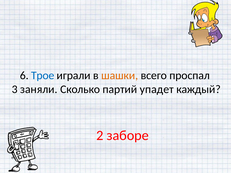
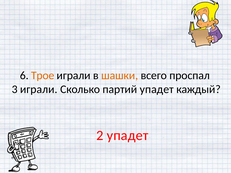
Трое colour: blue -> orange (43, 75)
3 заняли: заняли -> играли (39, 89)
2 заборе: заборе -> упадет (128, 136)
